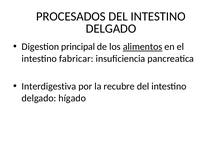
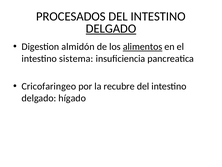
DELGADO underline: none -> present (111, 29)
principal: principal -> almidón (78, 47)
fabricar: fabricar -> sistema (76, 58)
Interdigestiva: Interdigestiva -> Cricofaringeo (49, 86)
